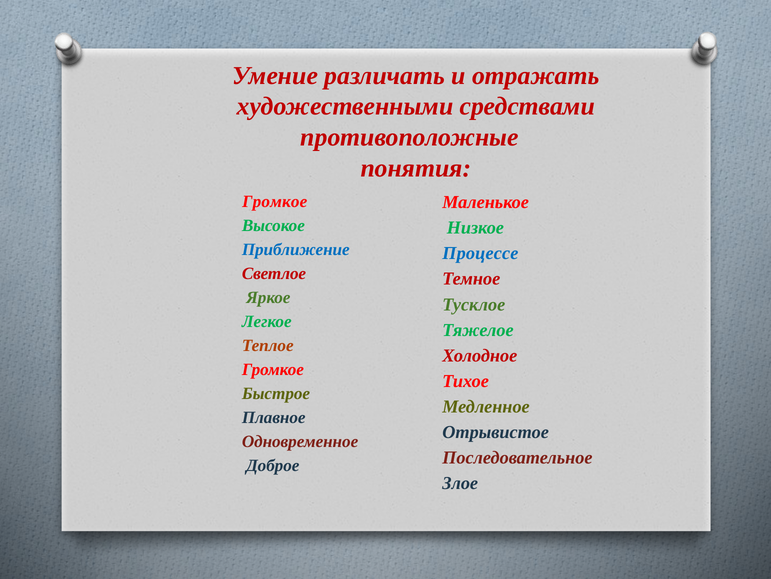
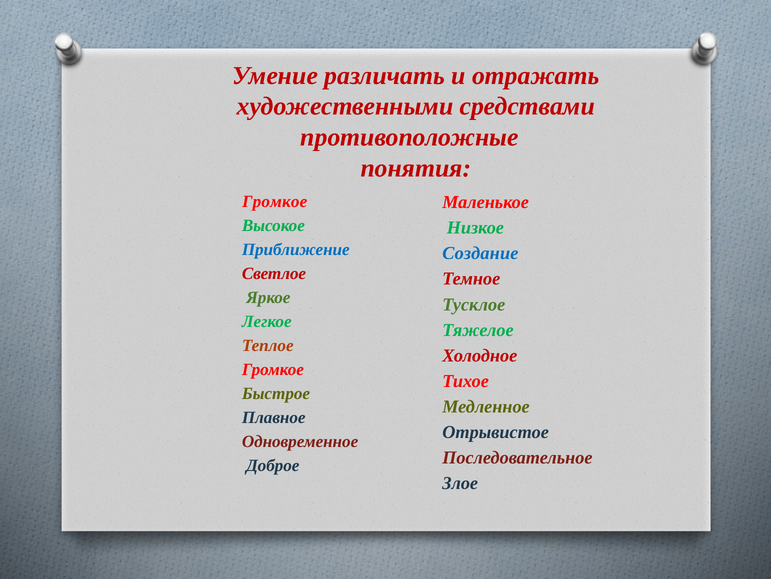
Процессе: Процессе -> Создание (480, 253)
